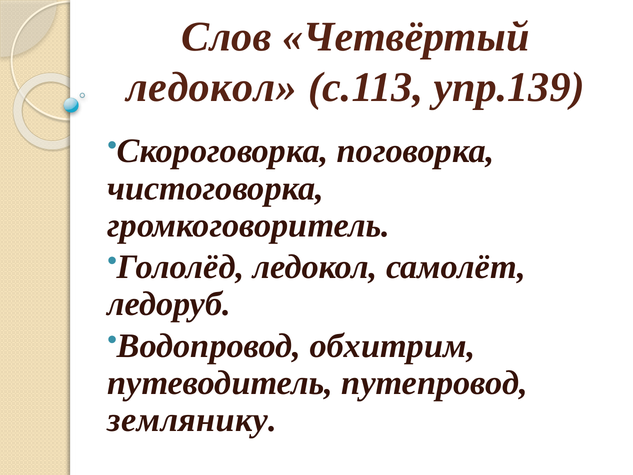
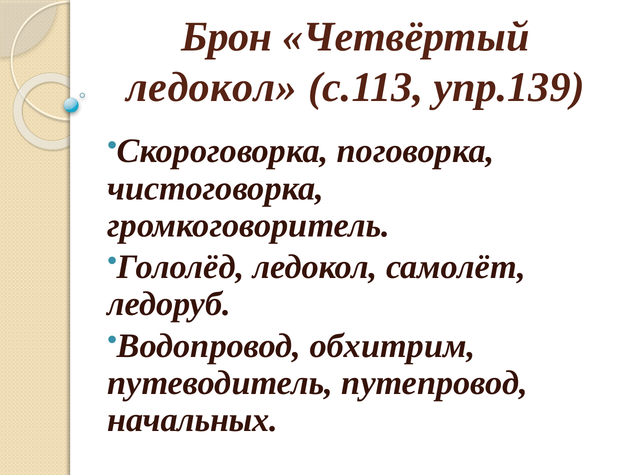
Слов: Слов -> Брон (227, 37)
землянику: землянику -> начальных (193, 420)
